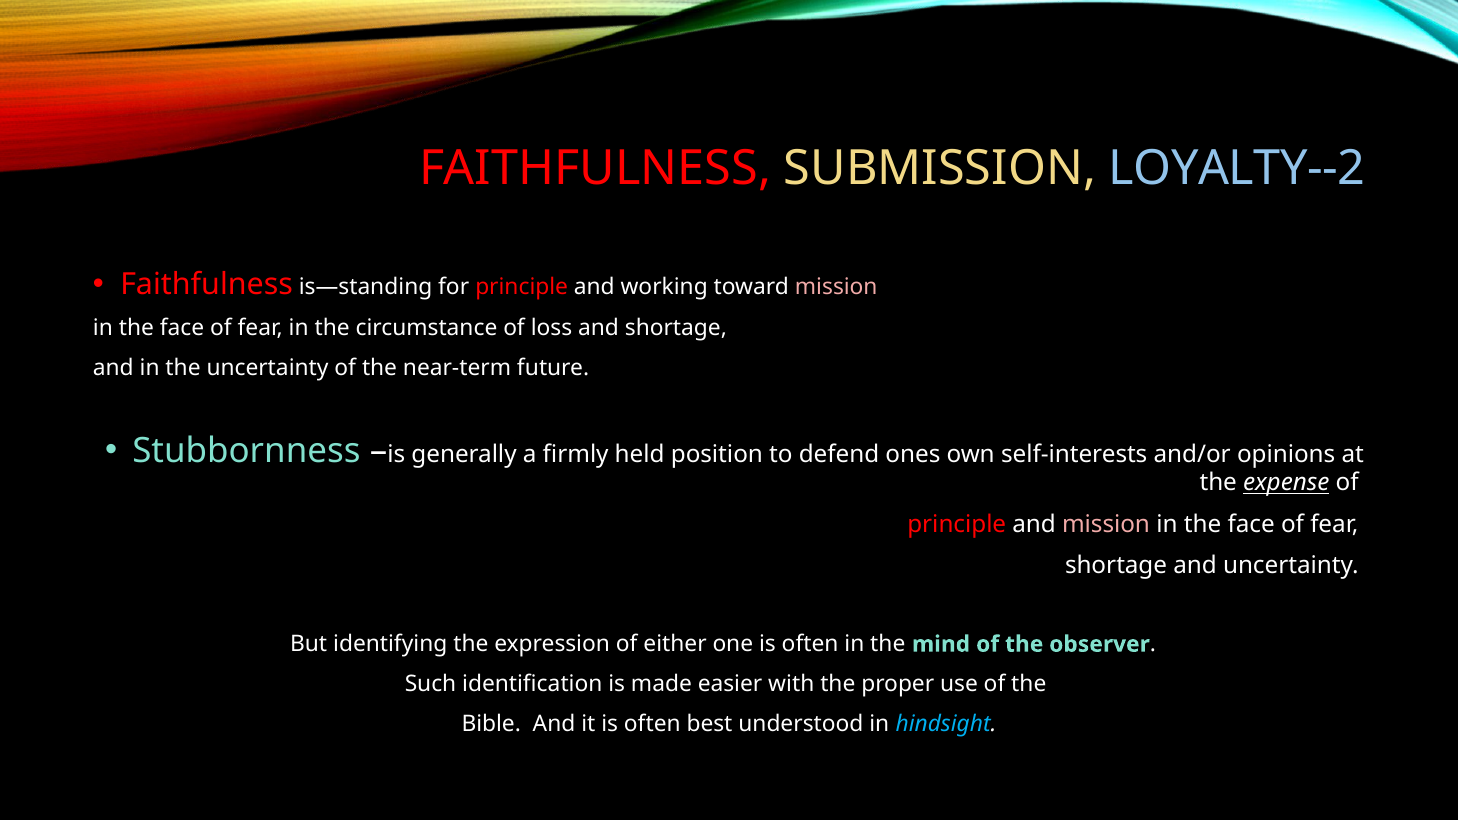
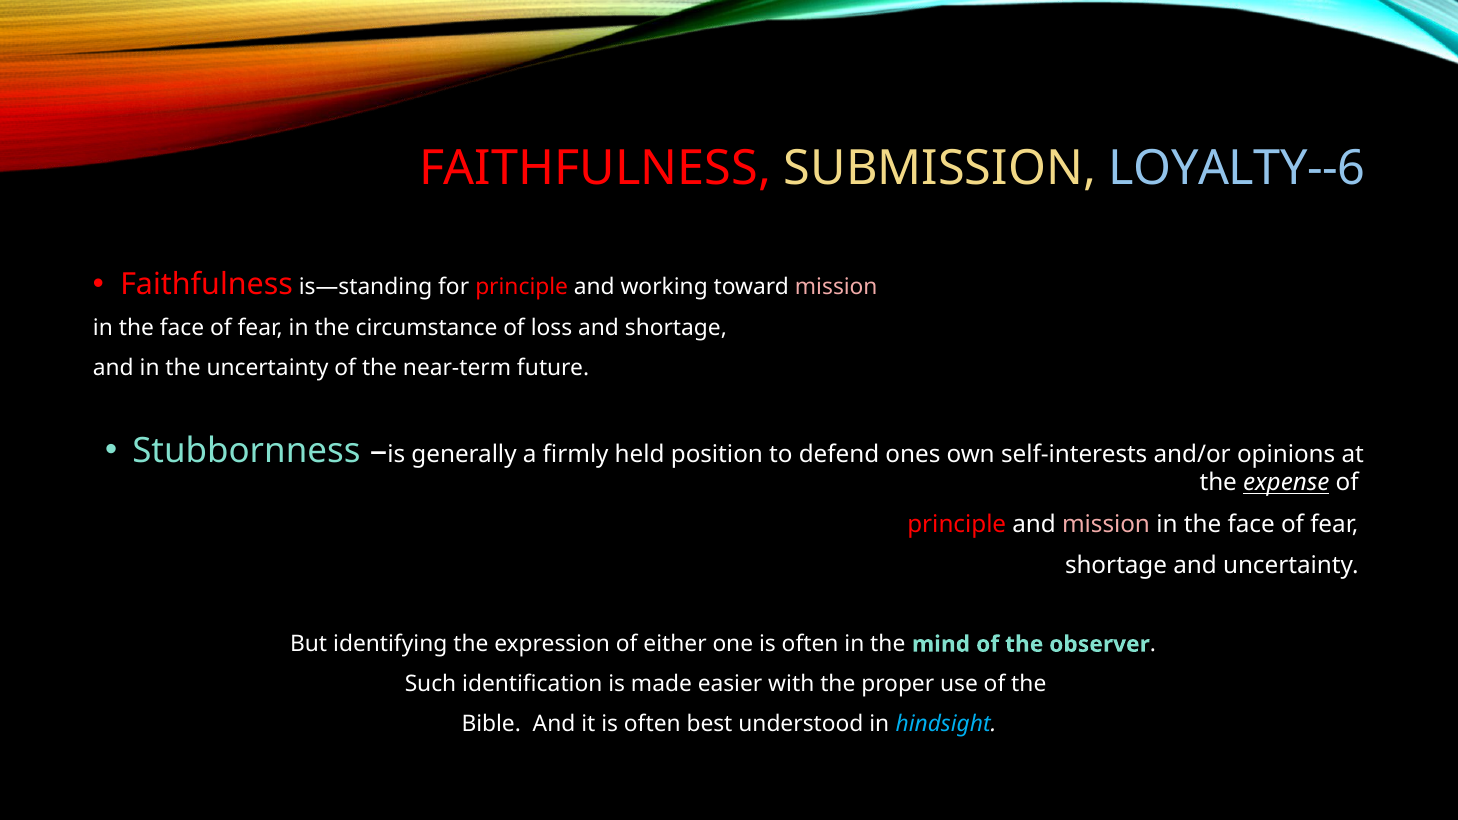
LOYALTY--2: LOYALTY--2 -> LOYALTY--6 (1237, 168)
